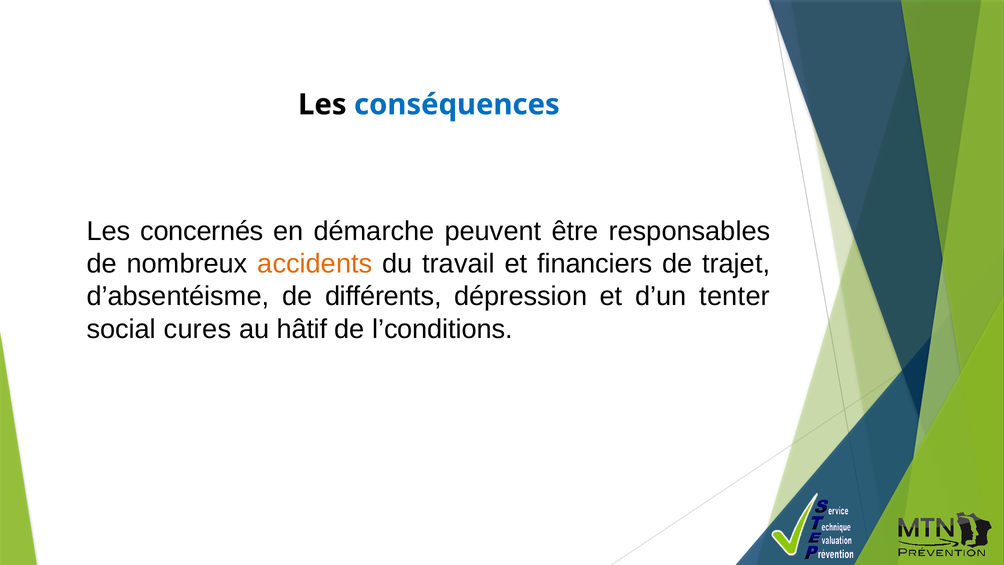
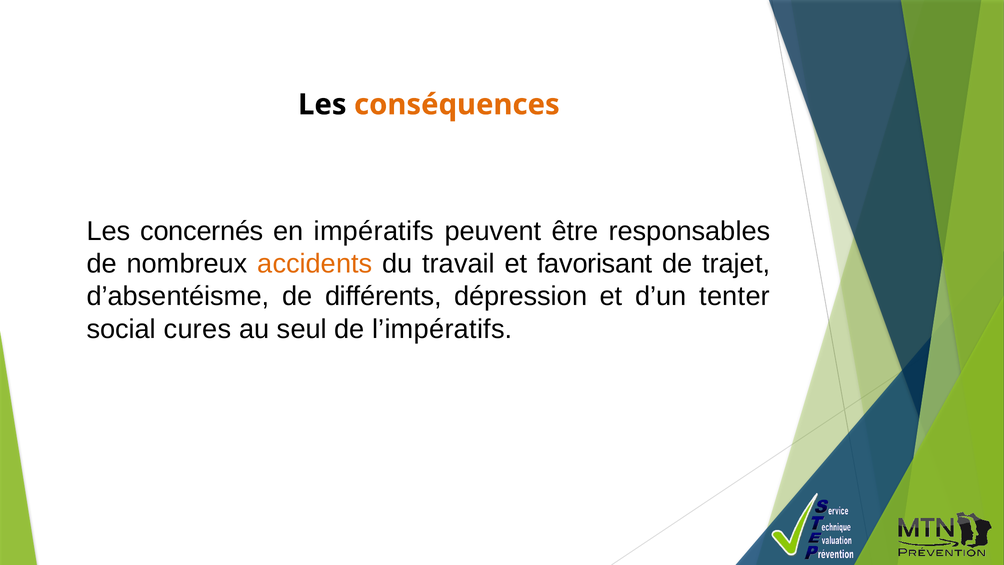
conséquences colour: blue -> orange (457, 105)
démarche: démarche -> impératifs (374, 231)
financiers: financiers -> favorisant (595, 264)
hâtif: hâtif -> seul (302, 329)
l’conditions: l’conditions -> l’impératifs (442, 329)
